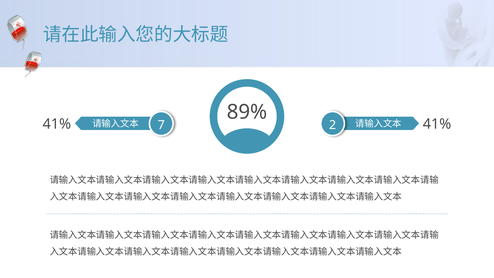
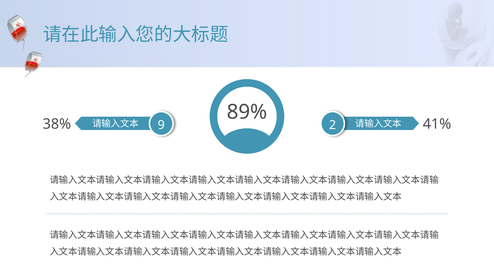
41%: 41% -> 38% (57, 124)
7: 7 -> 9 (161, 125)
